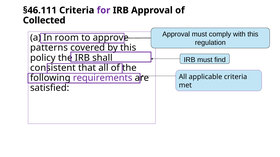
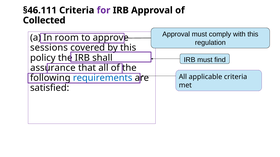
patterns: patterns -> sessions (49, 48)
consistent: consistent -> assurance (53, 68)
requirements colour: purple -> blue (103, 78)
